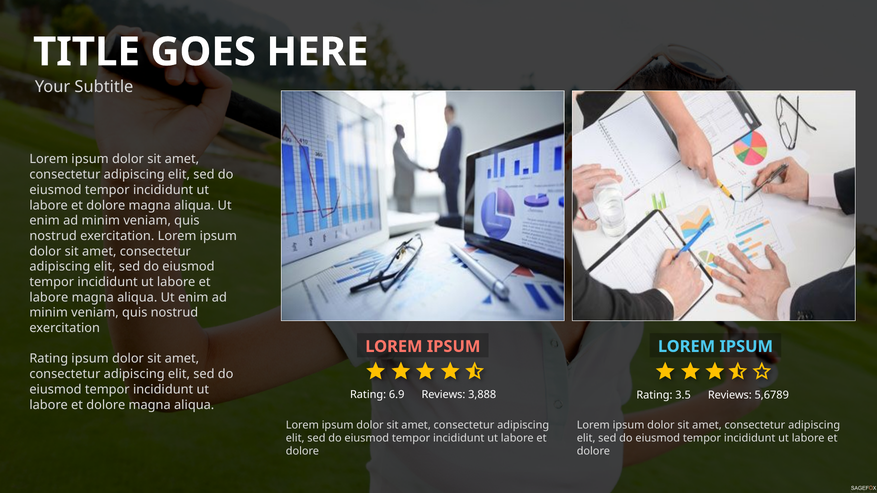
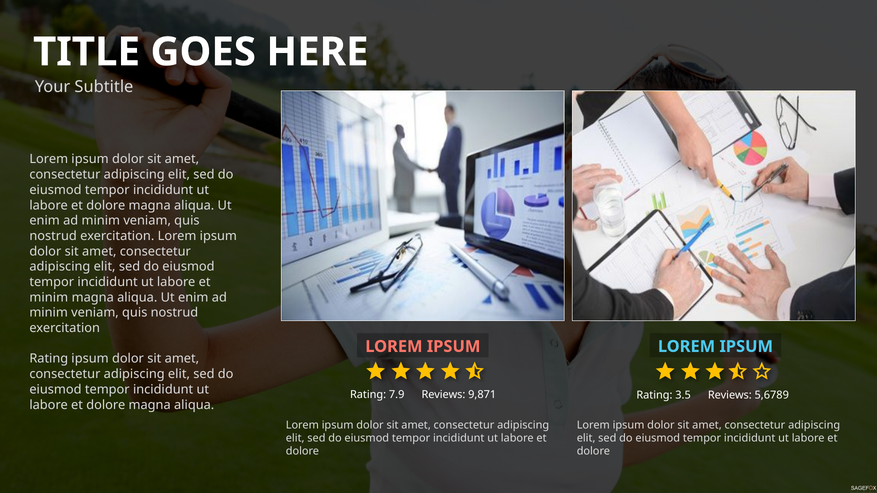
labore: labore -> minim (49, 298)
6.9: 6.9 -> 7.9 (397, 395)
3,888: 3,888 -> 9,871 (482, 395)
